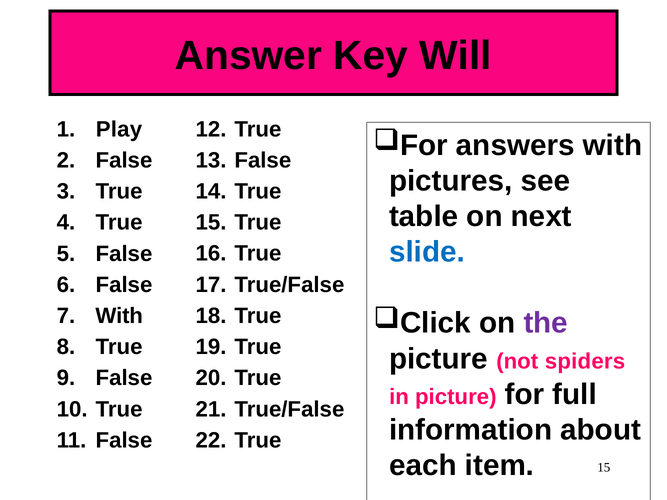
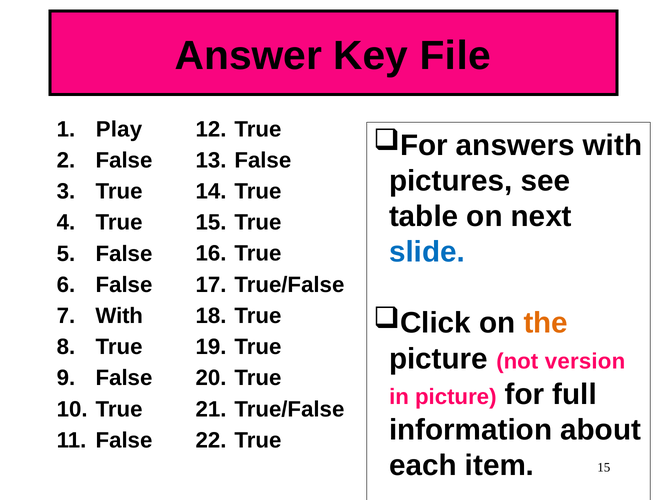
Will: Will -> File (455, 56)
the colour: purple -> orange (546, 323)
spiders: spiders -> version (585, 361)
